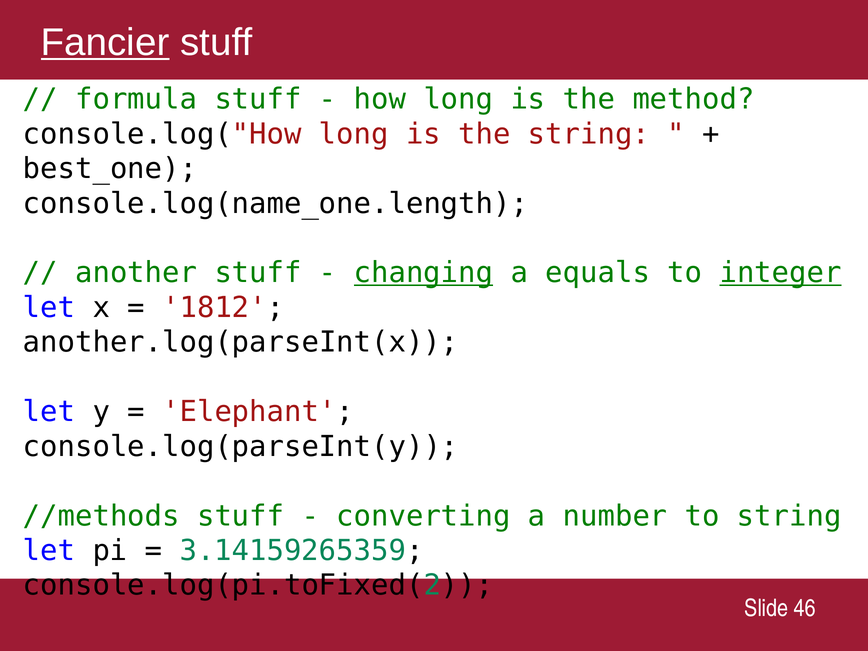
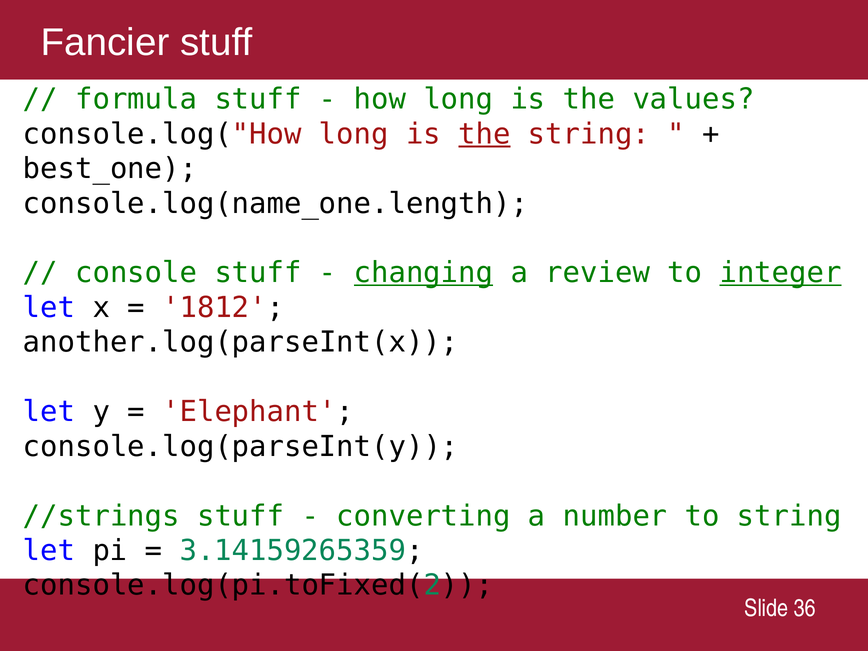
Fancier underline: present -> none (105, 42)
method: method -> values (693, 99)
the underline: none -> present (484, 134)
another: another -> console (136, 273)
equals: equals -> review (598, 273)
//methods: //methods -> //strings (101, 516)
46: 46 -> 36 (805, 609)
